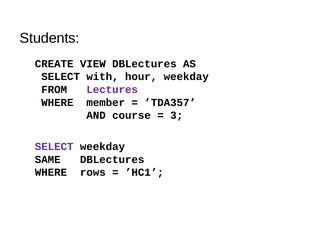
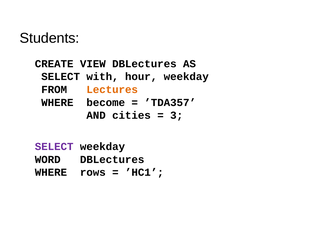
Lectures colour: purple -> orange (112, 89)
member: member -> become (106, 102)
course: course -> cities (131, 115)
SAME: SAME -> WORD (48, 159)
